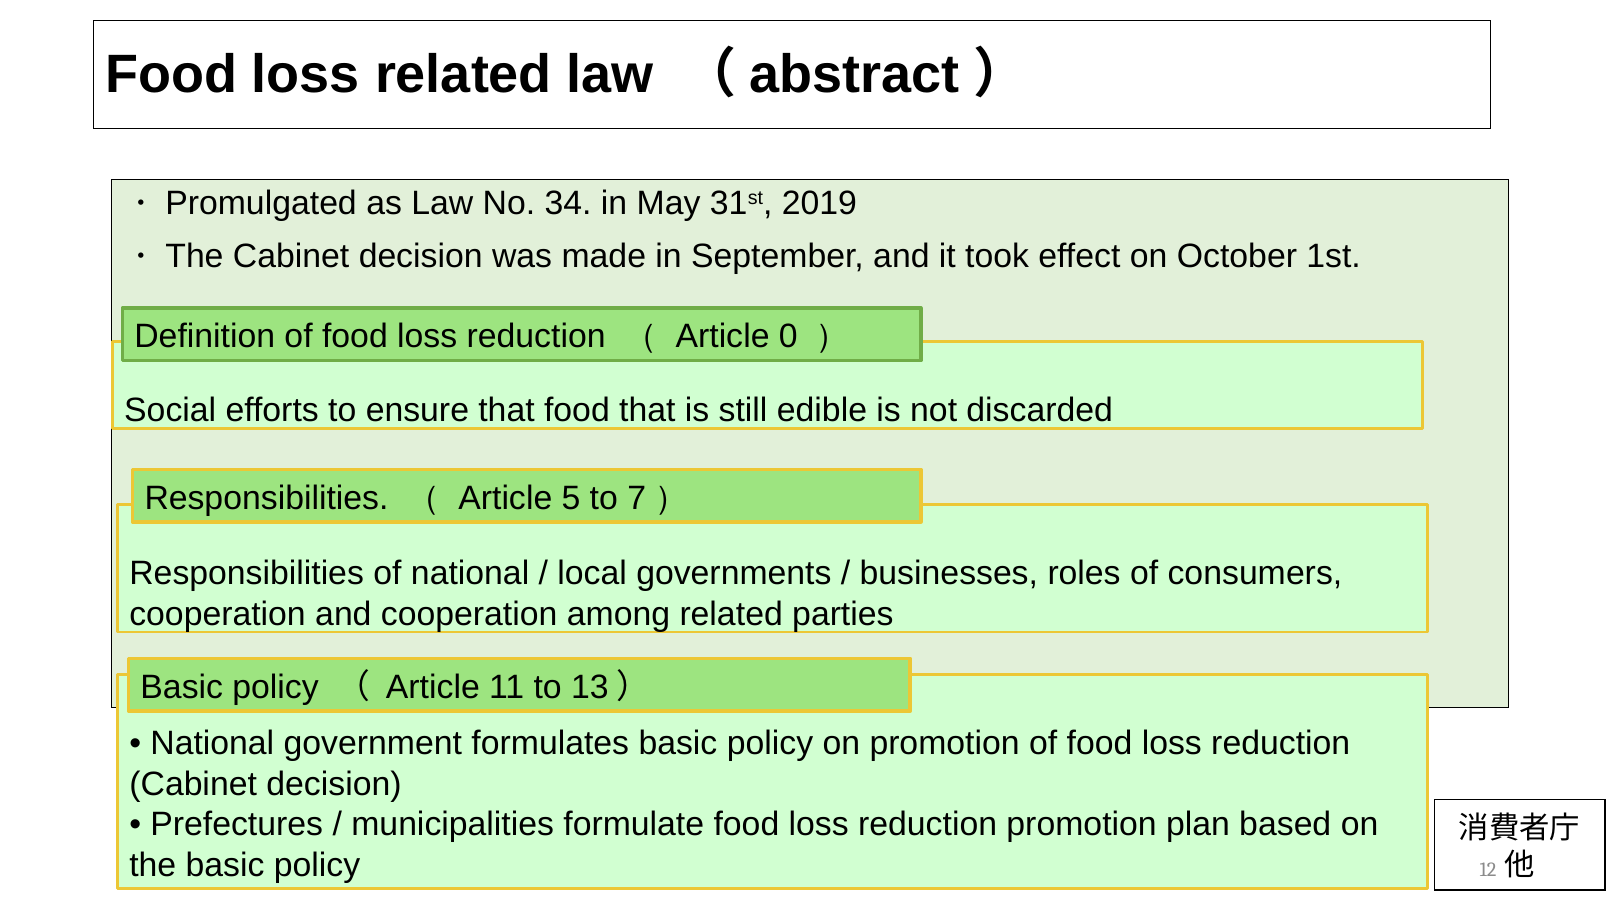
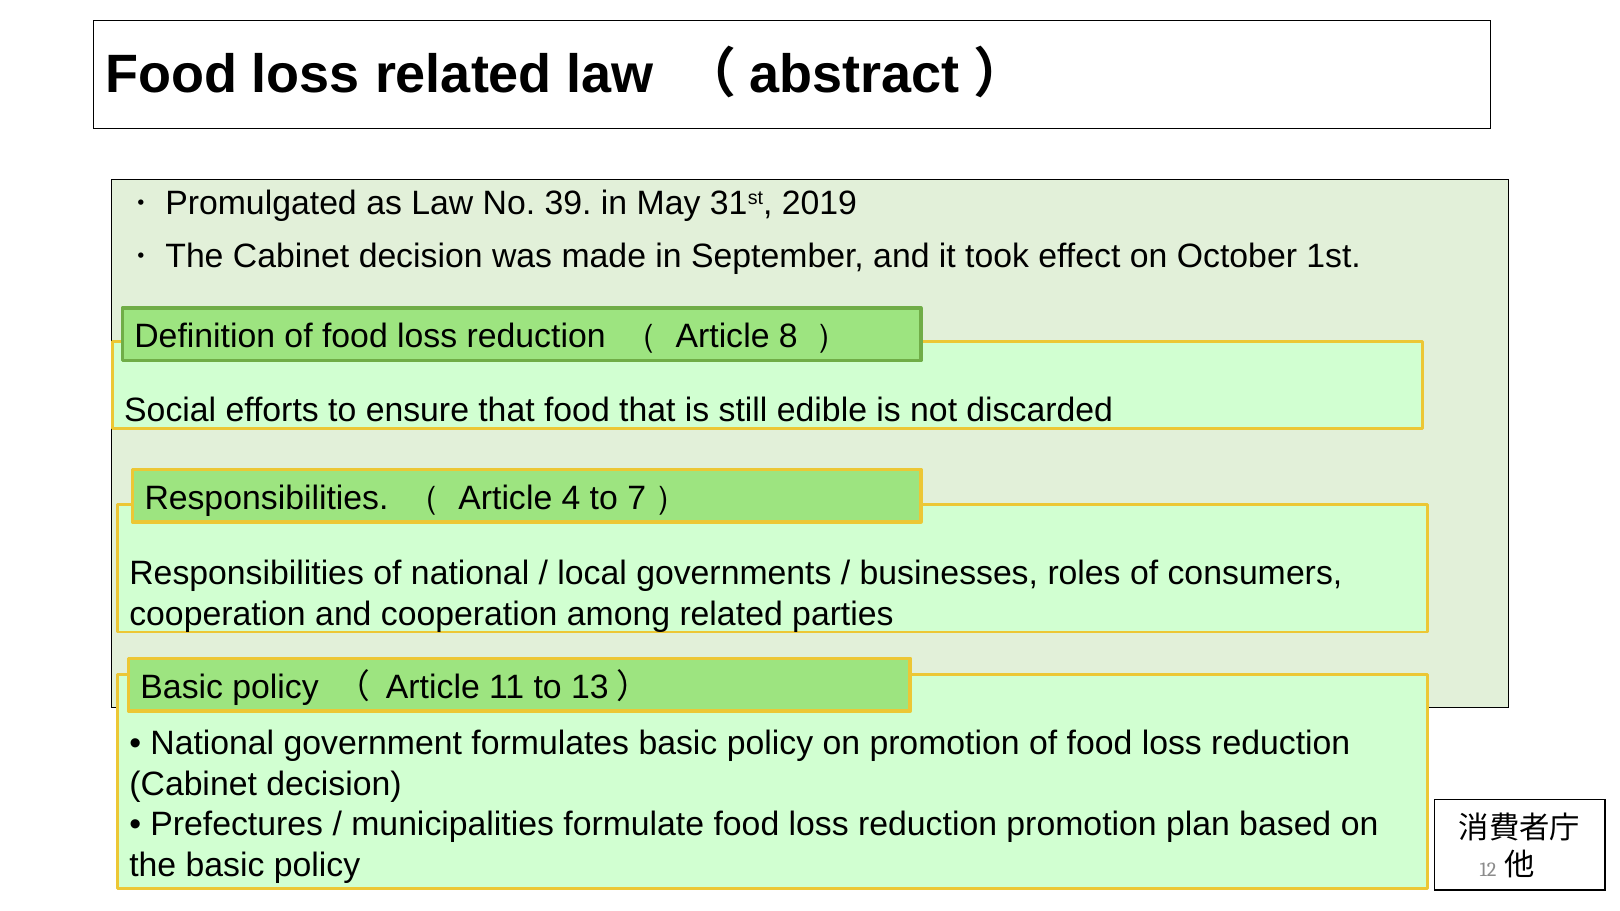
34: 34 -> 39 (568, 203)
0: 0 -> 8 (788, 337)
5: 5 -> 4 (571, 498)
